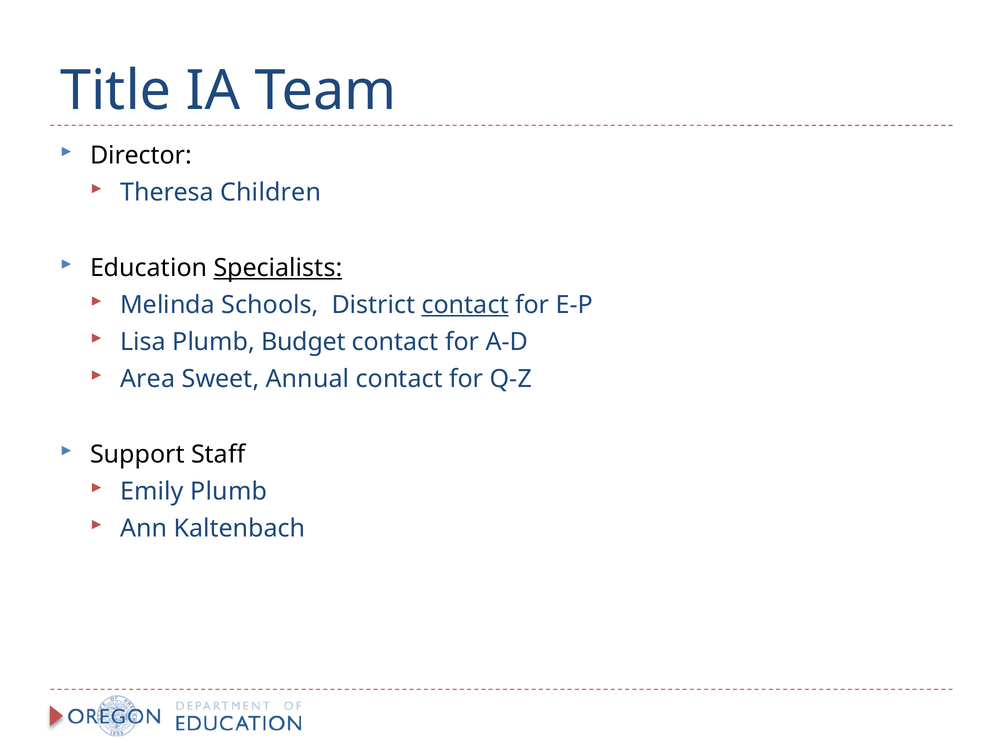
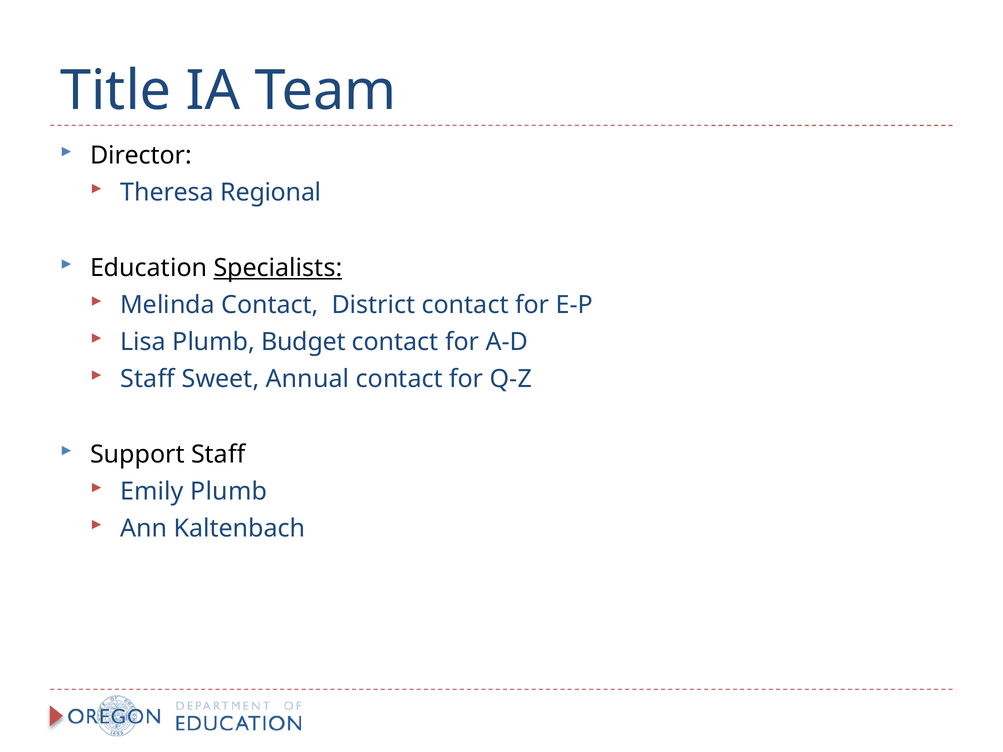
Children: Children -> Regional (271, 193)
Melinda Schools: Schools -> Contact (270, 305)
contact underline: present -> none (465, 305)
Area: Area -> Staff (148, 379)
